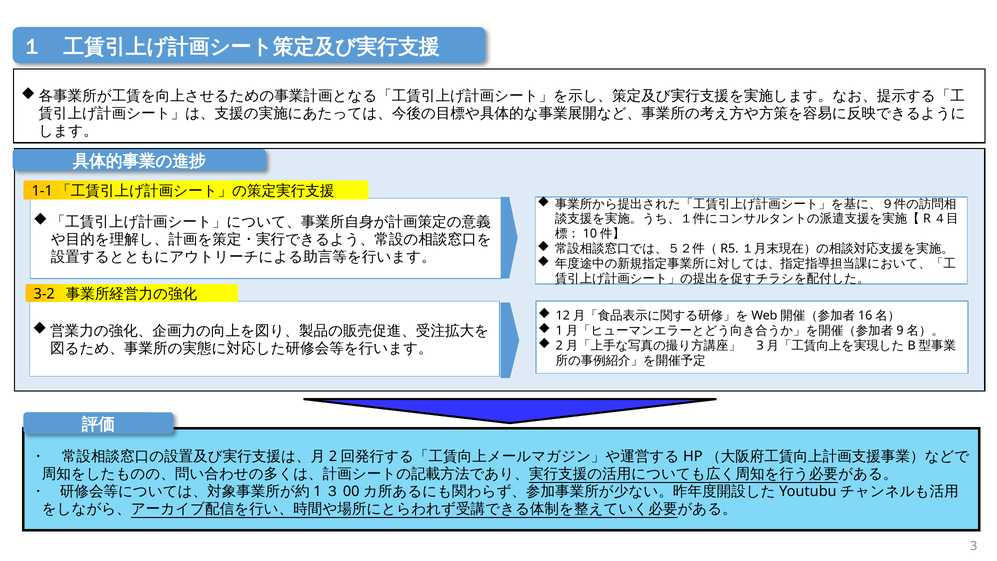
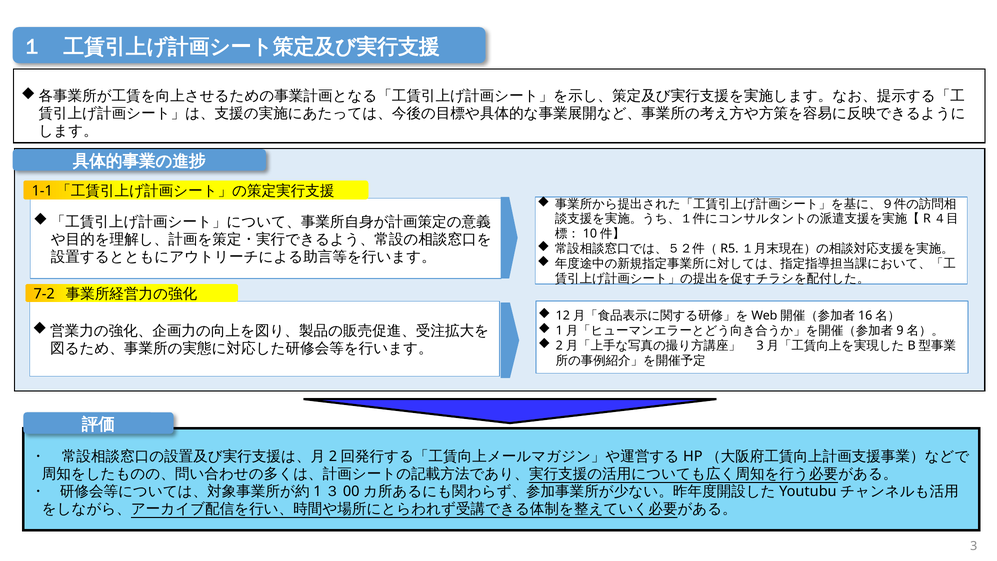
3-2: 3-2 -> 7-2 (44, 294)
